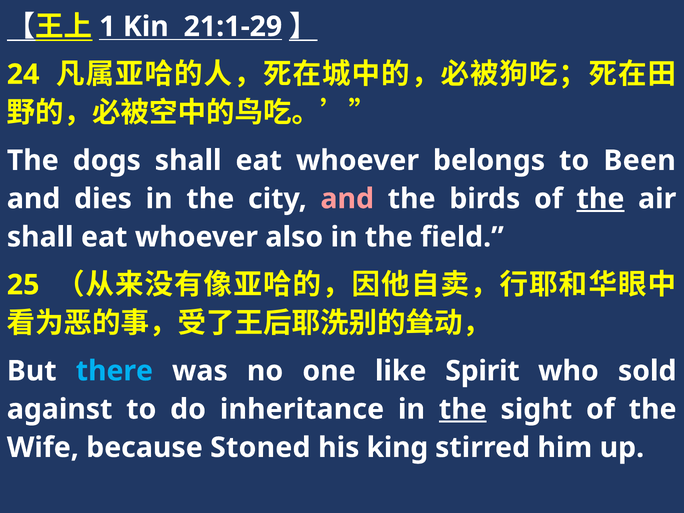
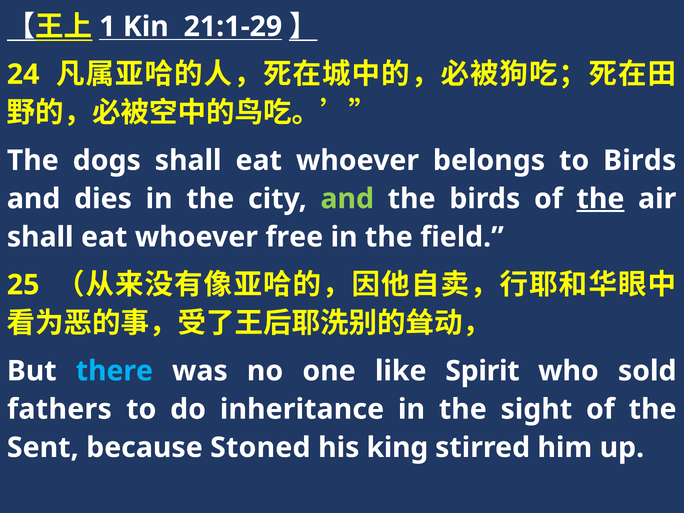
to Been: Been -> Birds (640, 160)
and colour: pink -> light green (347, 199)
also: also -> free (294, 237)
against: against -> fathers (59, 409)
the underline: present -> none (463, 409)
Wife: Wife -> Sent (43, 448)
